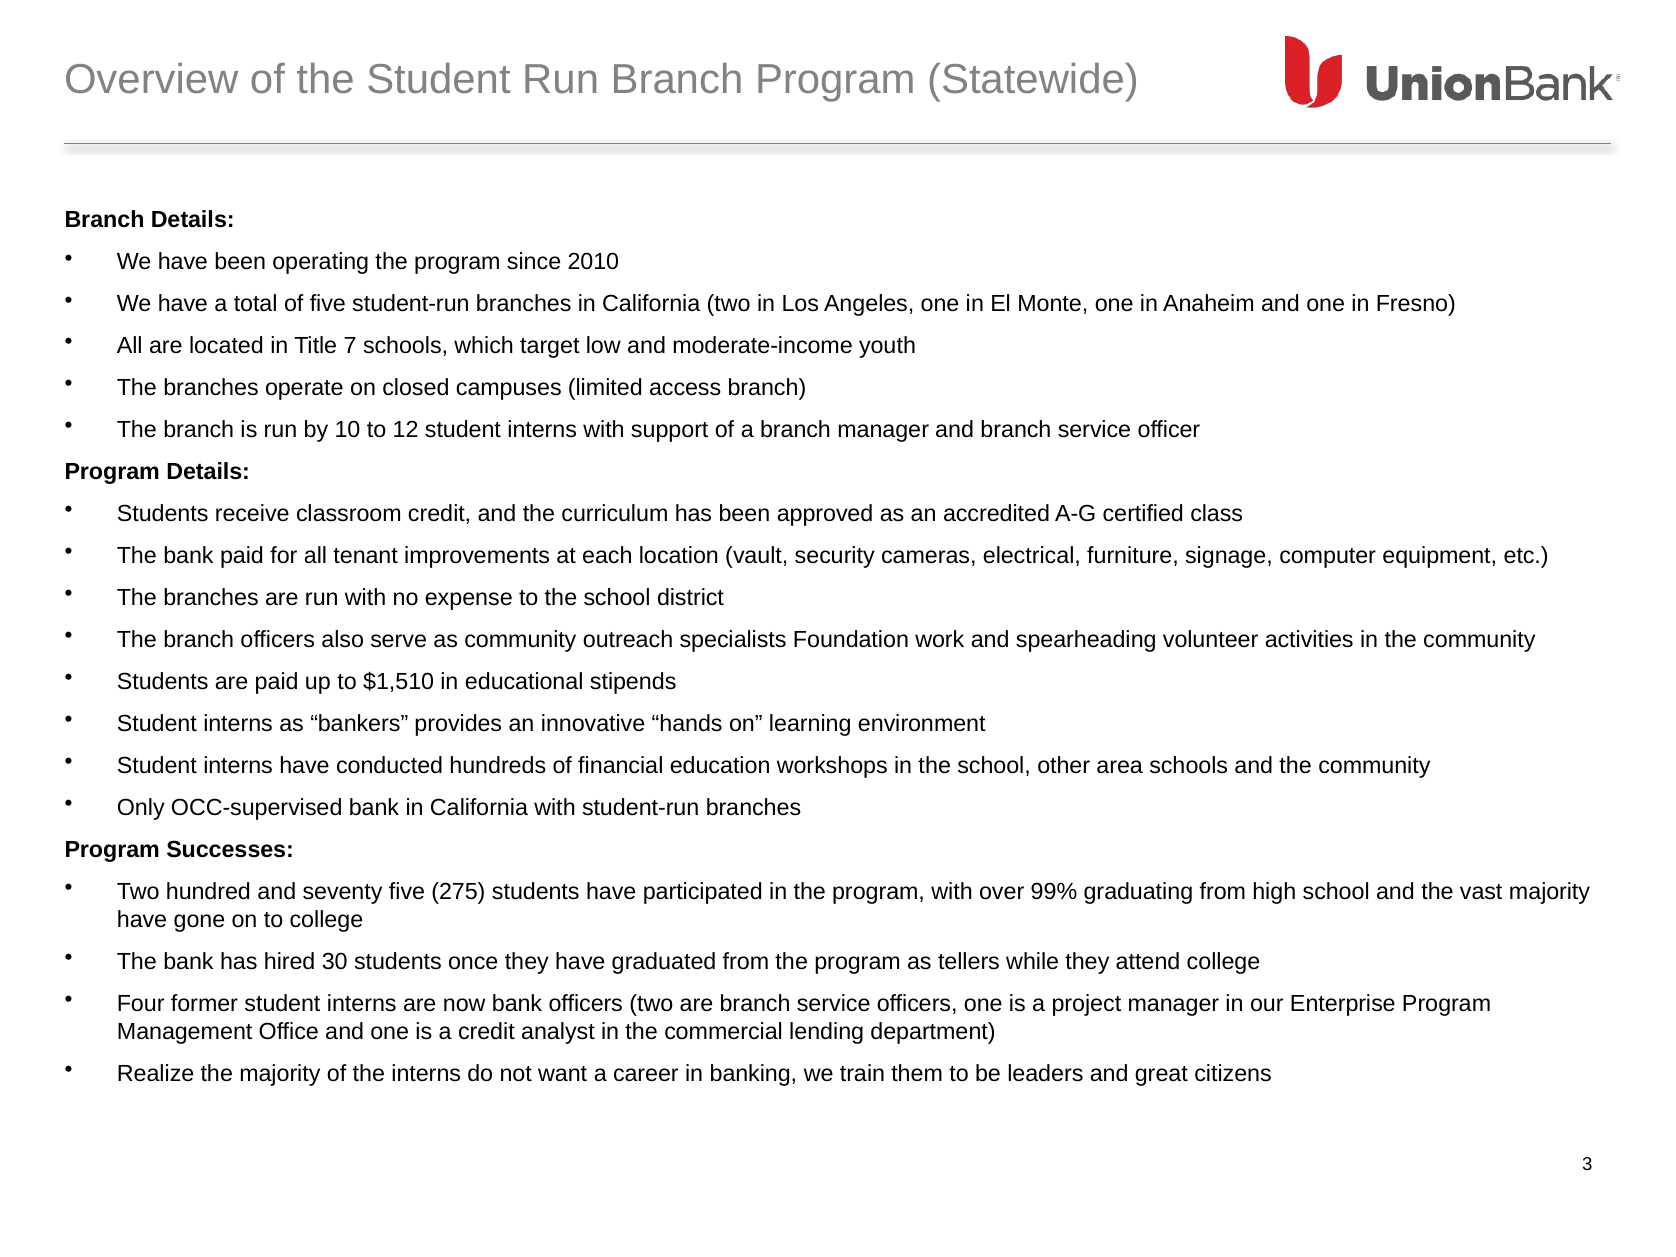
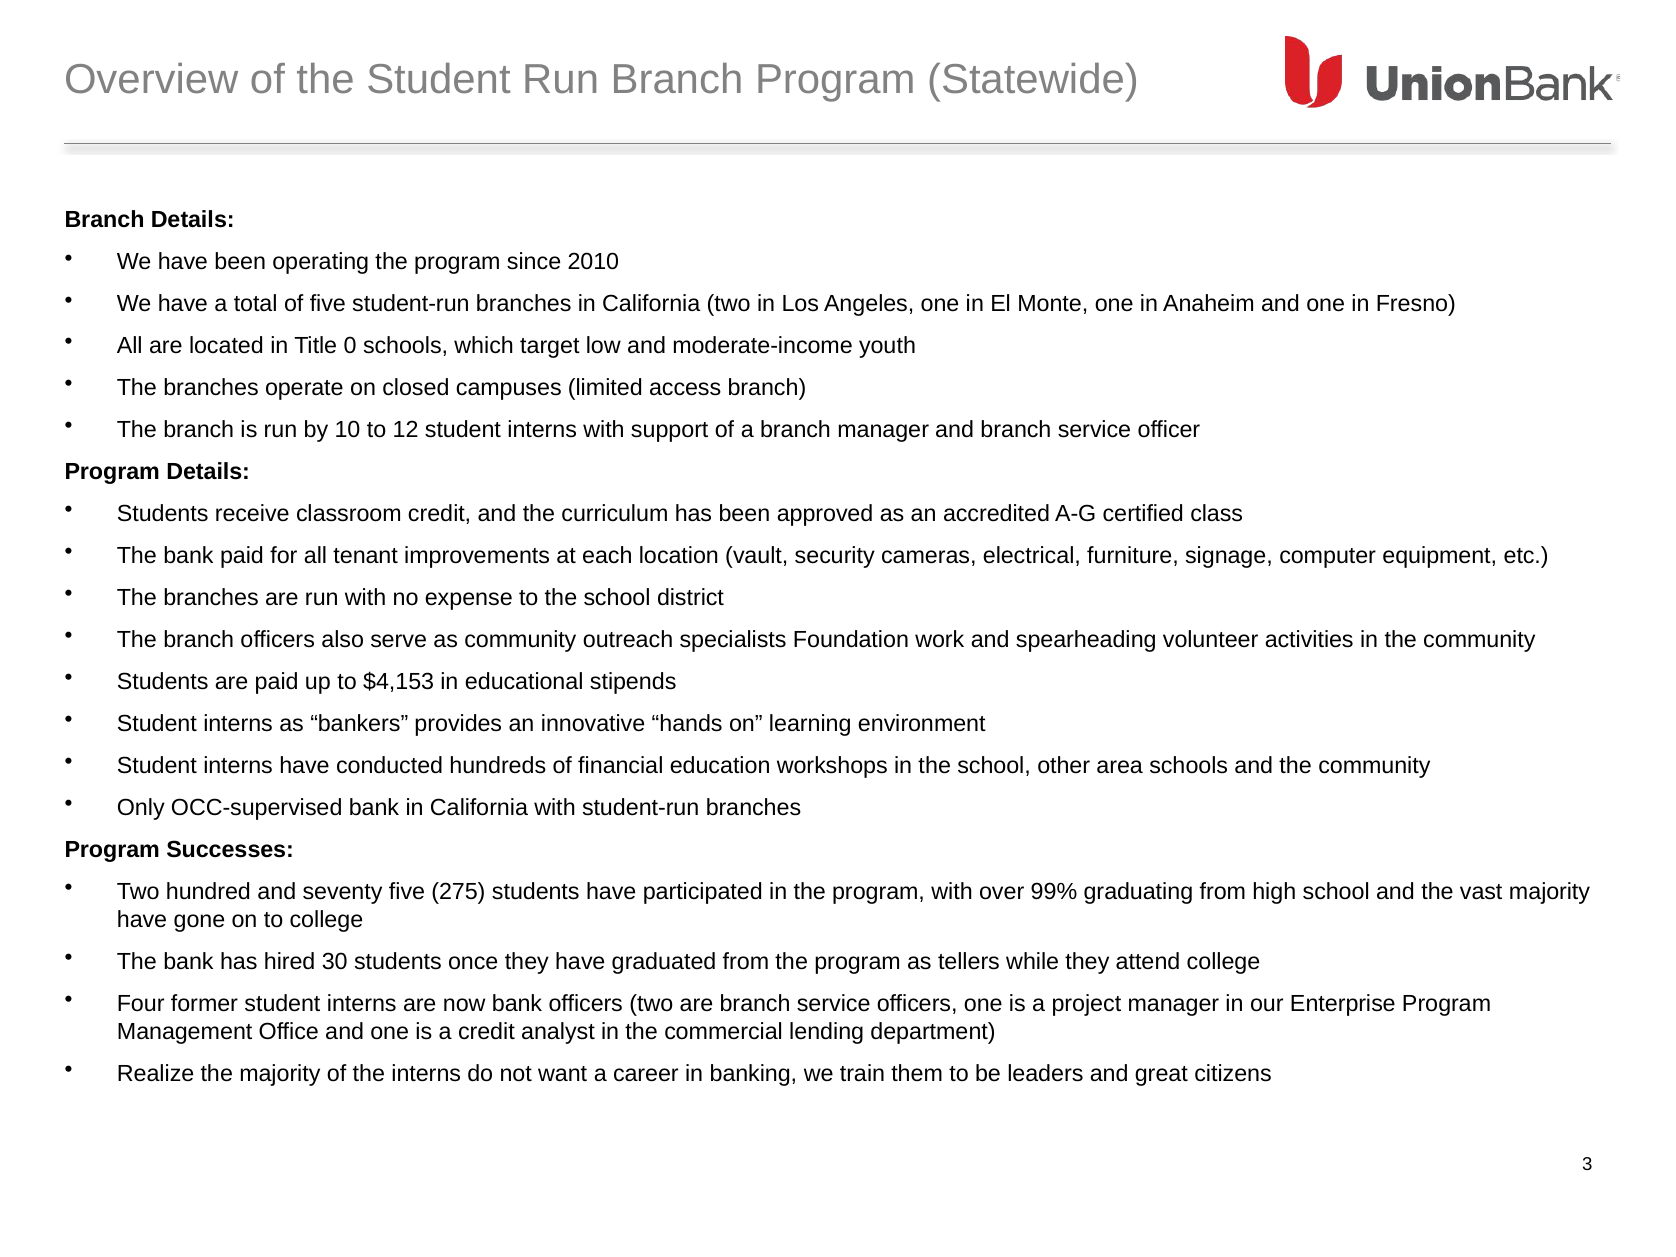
7: 7 -> 0 (350, 346)
$1,510: $1,510 -> $4,153 (399, 682)
